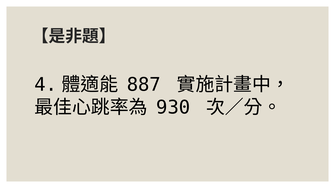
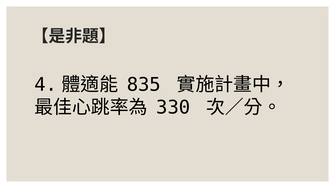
887: 887 -> 835 (144, 85)
930: 930 -> 330 (173, 108)
